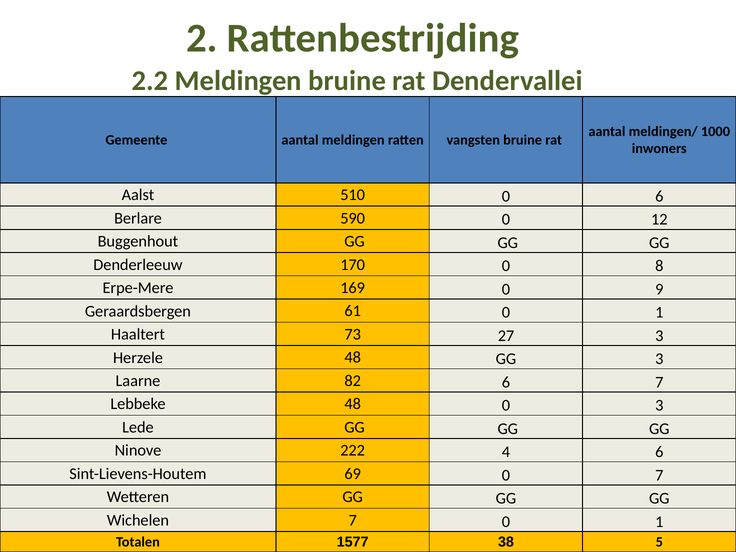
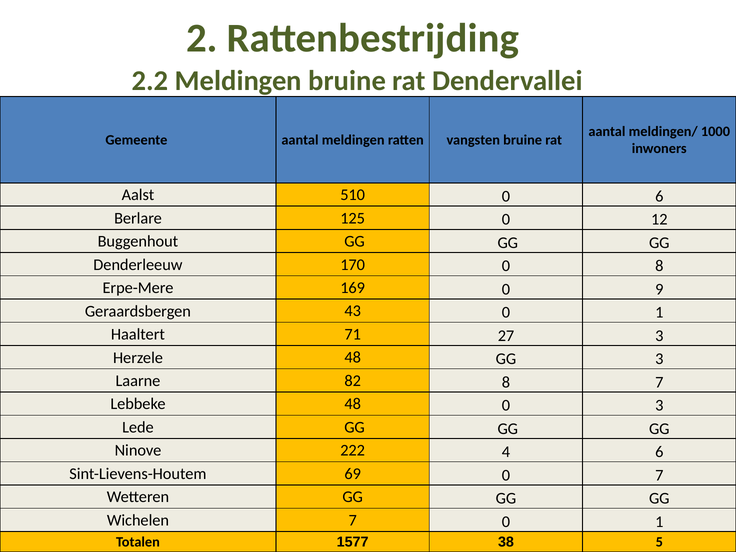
590: 590 -> 125 (353, 218)
61: 61 -> 43 (353, 311)
73: 73 -> 71 (353, 334)
82 6: 6 -> 8 (506, 382)
